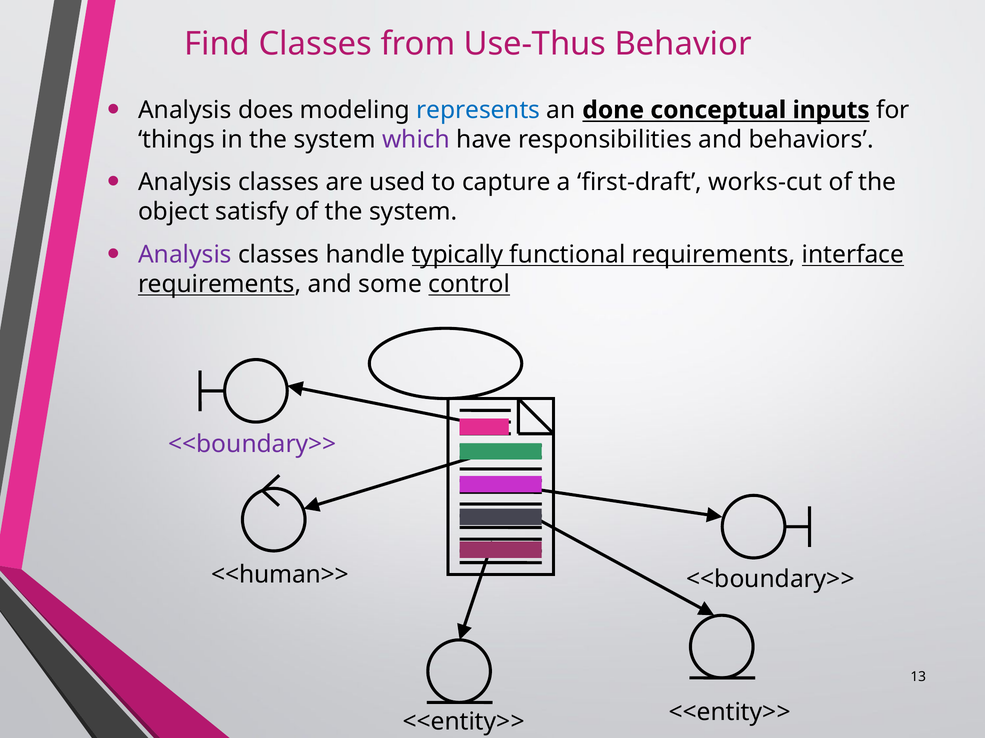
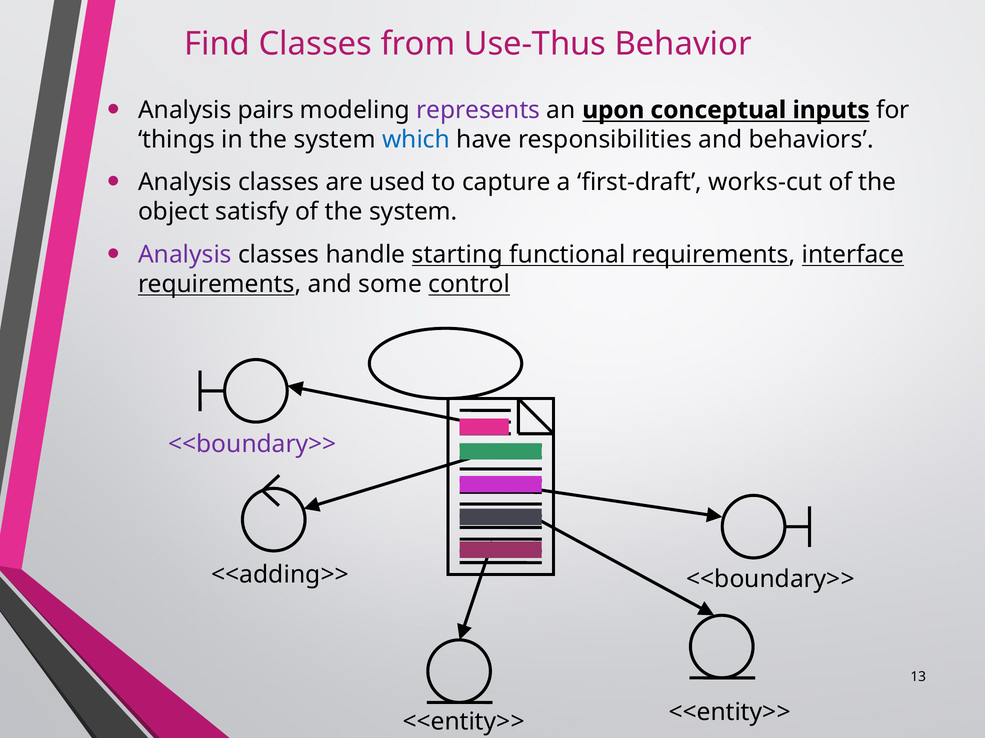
does: does -> pairs (266, 110)
represents colour: blue -> purple (478, 110)
done: done -> upon (613, 110)
which colour: purple -> blue (416, 140)
typically: typically -> starting (457, 255)
<<human>>: <<human>> -> <<adding>> (280, 575)
